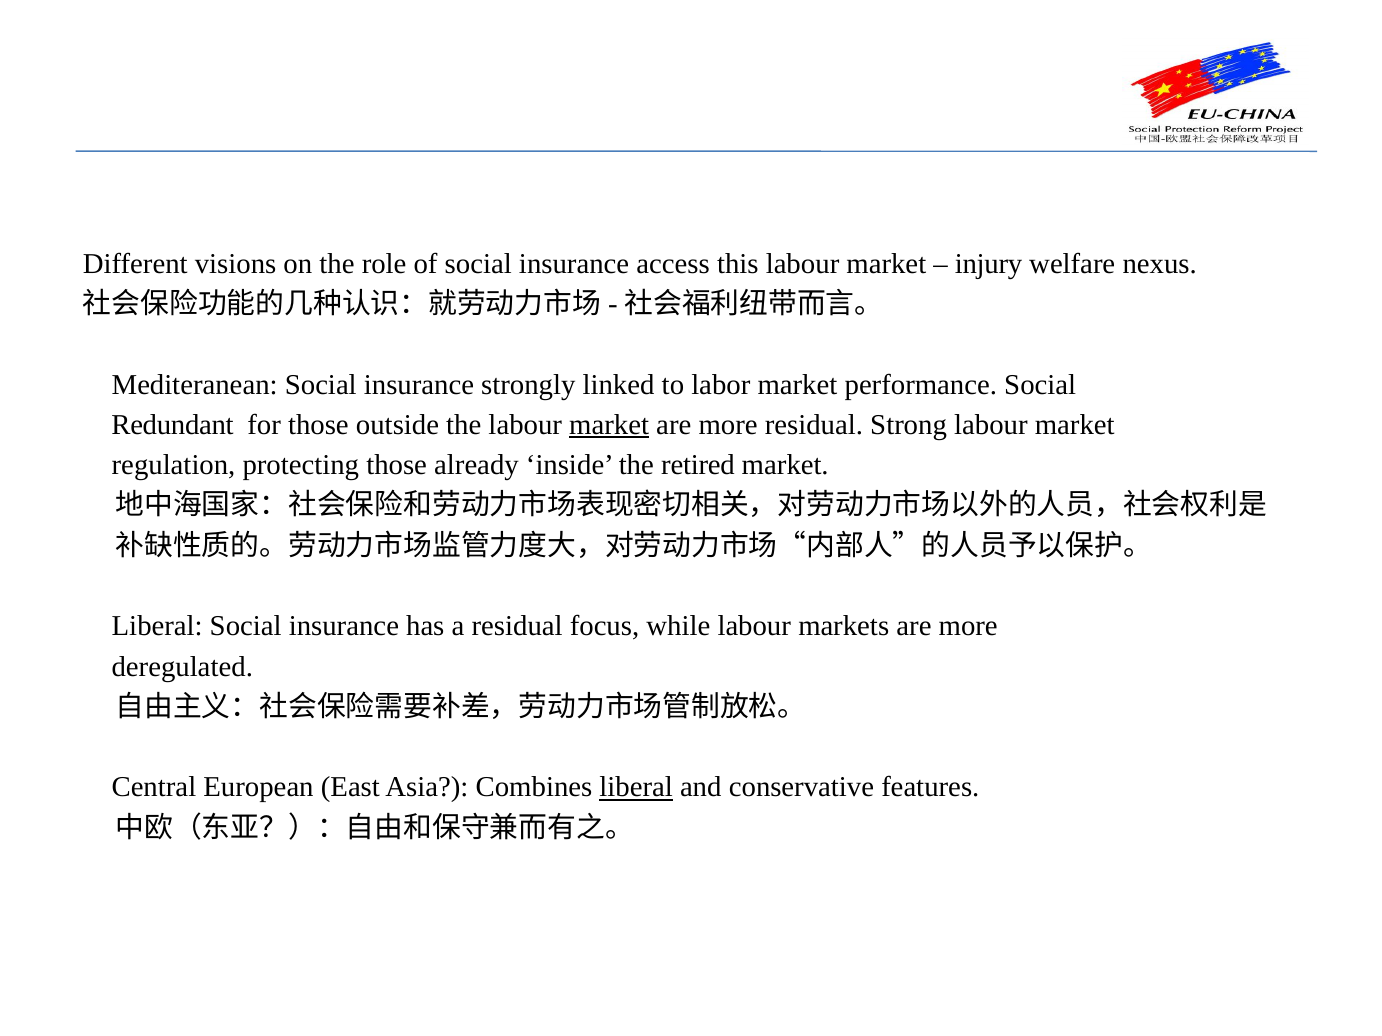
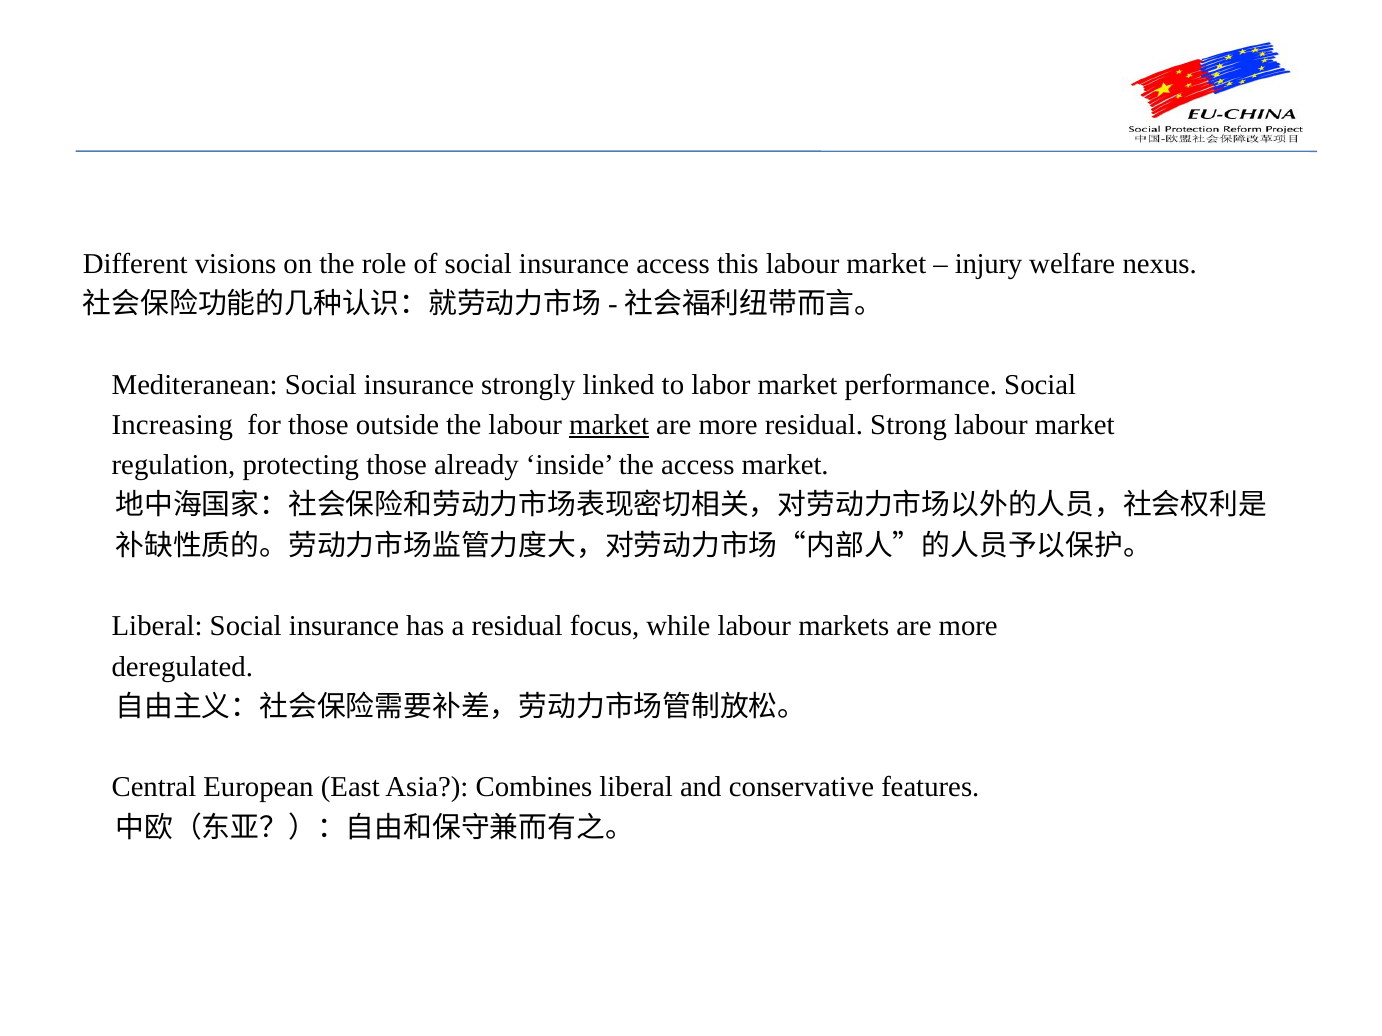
Redundant: Redundant -> Increasing (172, 425)
the retired: retired -> access (698, 465)
liberal underline: present -> none (636, 788)
